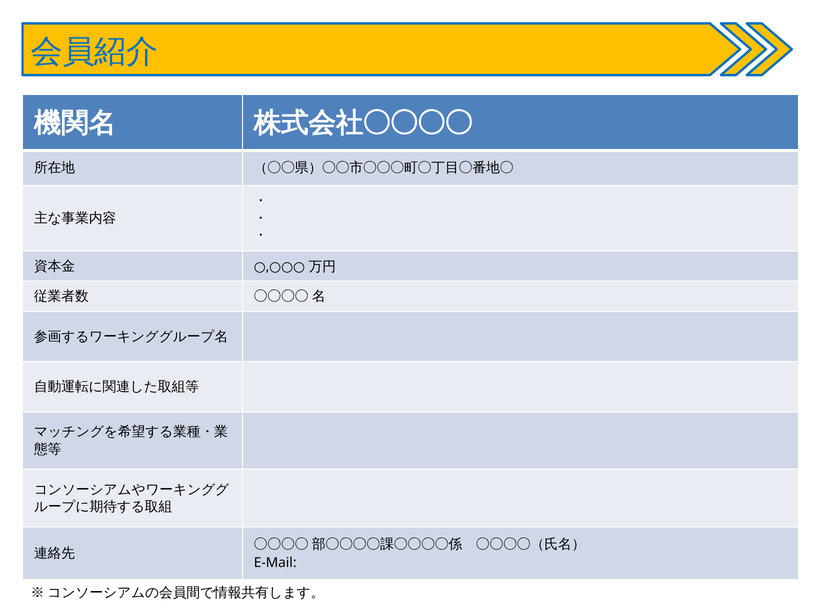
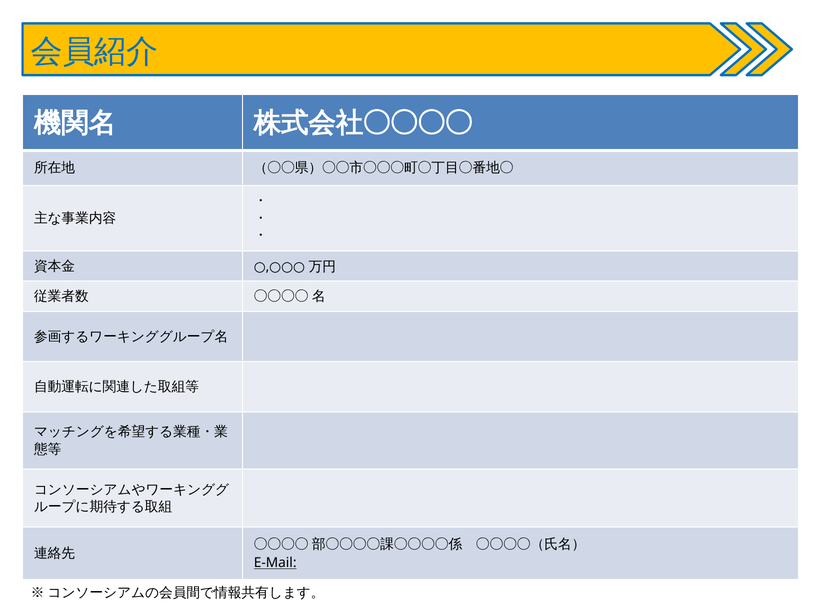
E-Mail underline: none -> present (275, 563)
